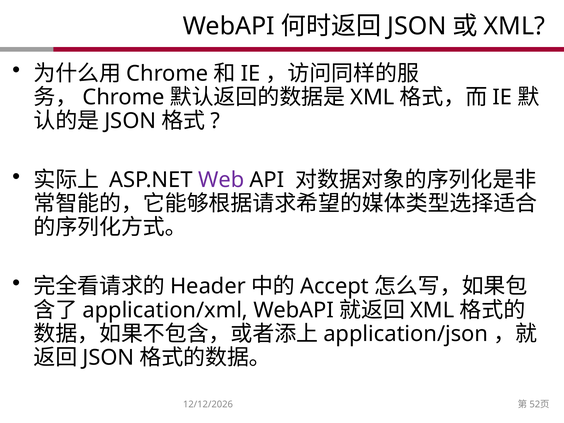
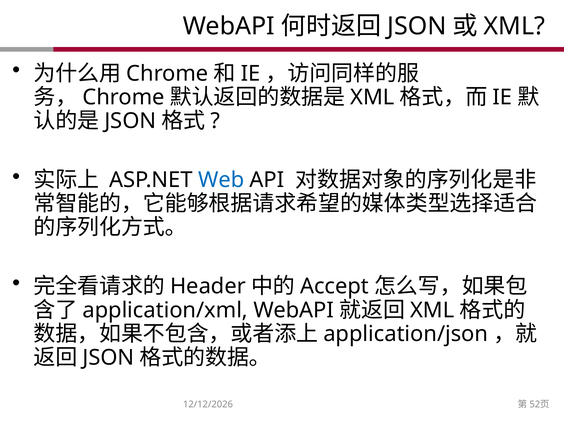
Web colour: purple -> blue (221, 180)
